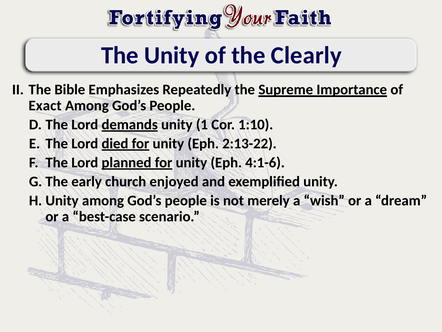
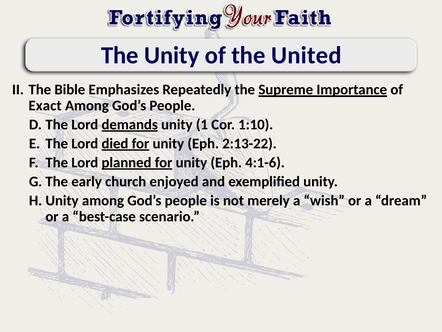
Clearly: Clearly -> United (306, 55)
